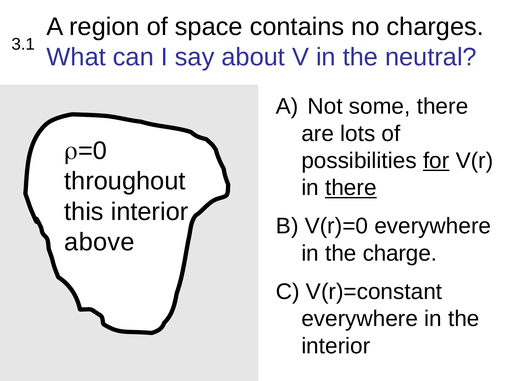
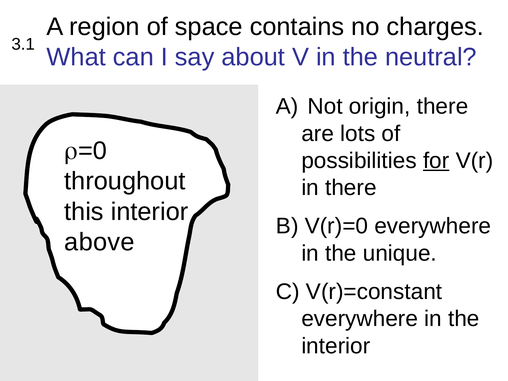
some: some -> origin (380, 107)
there underline: present -> none (351, 188)
charge: charge -> unique (400, 253)
